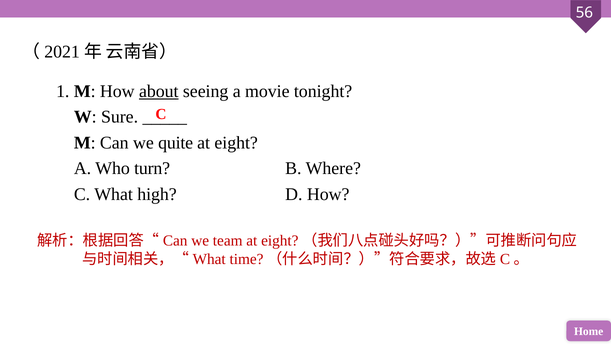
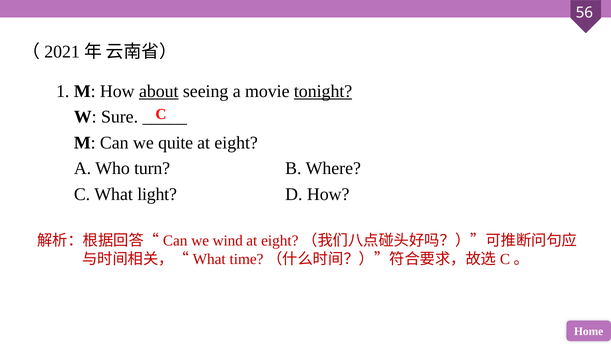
tonight underline: none -> present (323, 91)
high: high -> light (157, 194)
team: team -> wind (228, 241)
